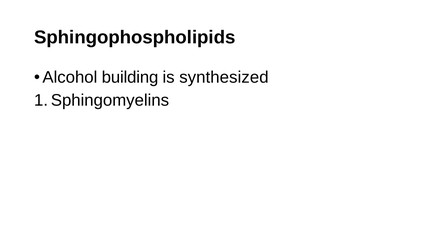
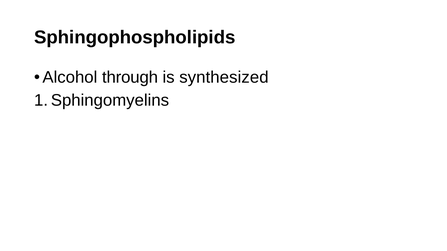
building: building -> through (130, 78)
